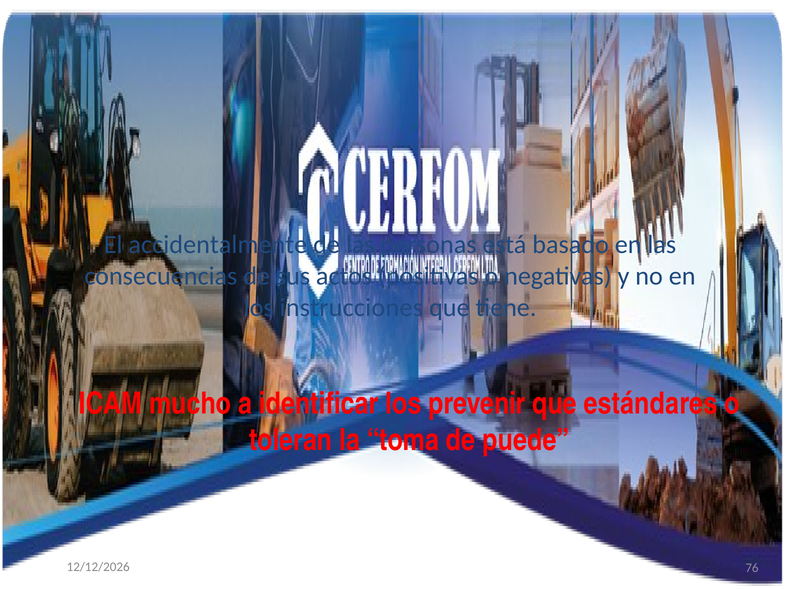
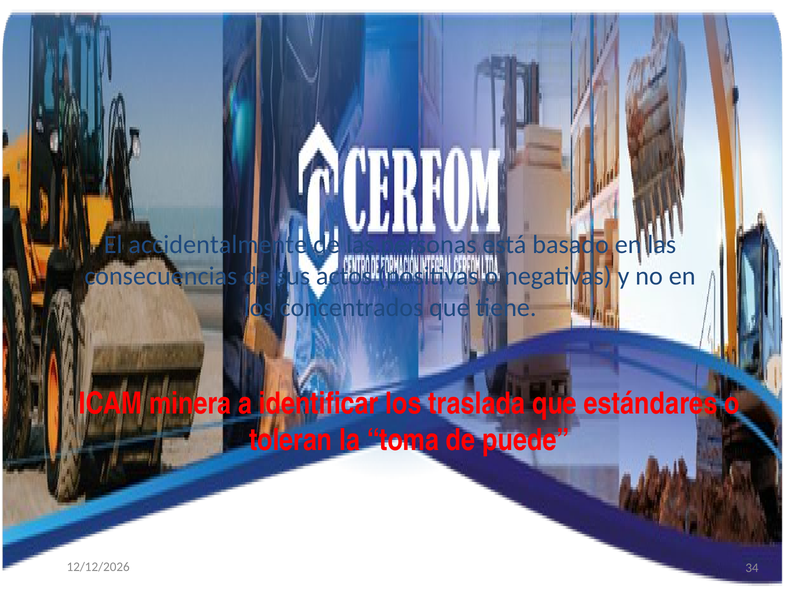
instrucciones: instrucciones -> concentrados (351, 307)
mucho: mucho -> minera (190, 404)
prevenir: prevenir -> traslada (477, 404)
76: 76 -> 34 (752, 568)
